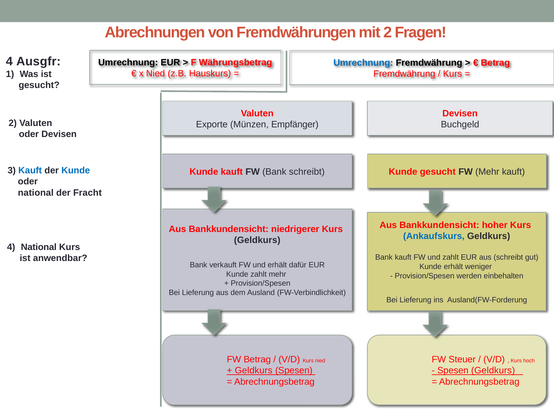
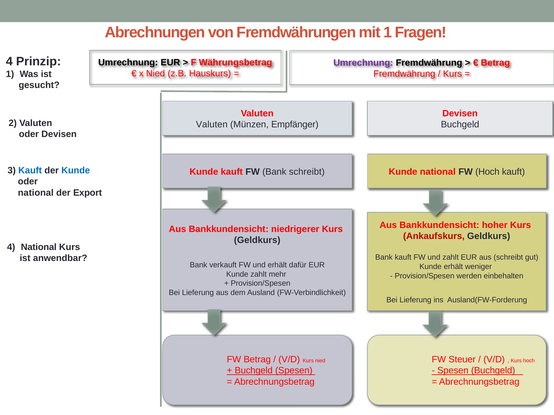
mit 2: 2 -> 1 (388, 32)
Ausgfr: Ausgfr -> Prinzip (39, 62)
Umrechnung colour: blue -> purple (363, 63)
Exporte: Exporte -> Valuten (212, 125)
Kunde gesucht: gesucht -> national (438, 172)
FW Mehr: Mehr -> Hoch (487, 172)
Fracht: Fracht -> Export (88, 193)
Ankaufskurs colour: blue -> red (434, 237)
Geldkurs: Geldkurs -> Buchgeld (254, 371)
Spesen Geldkurs: Geldkurs -> Buchgeld (493, 371)
